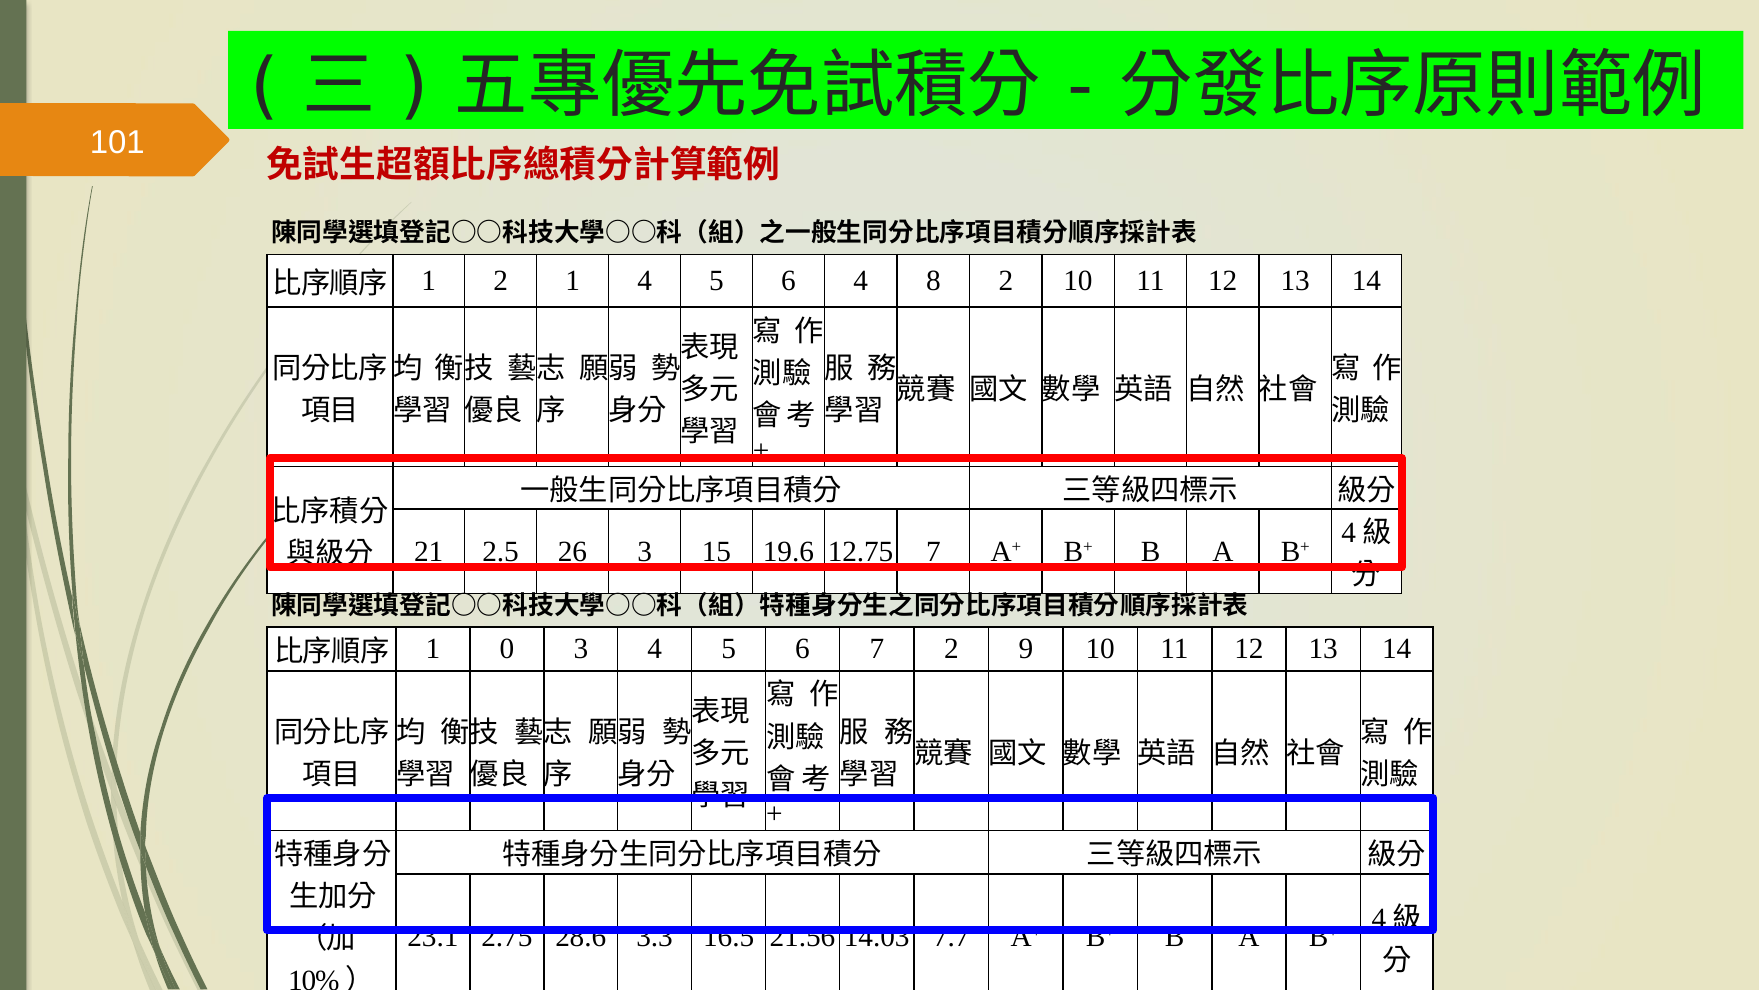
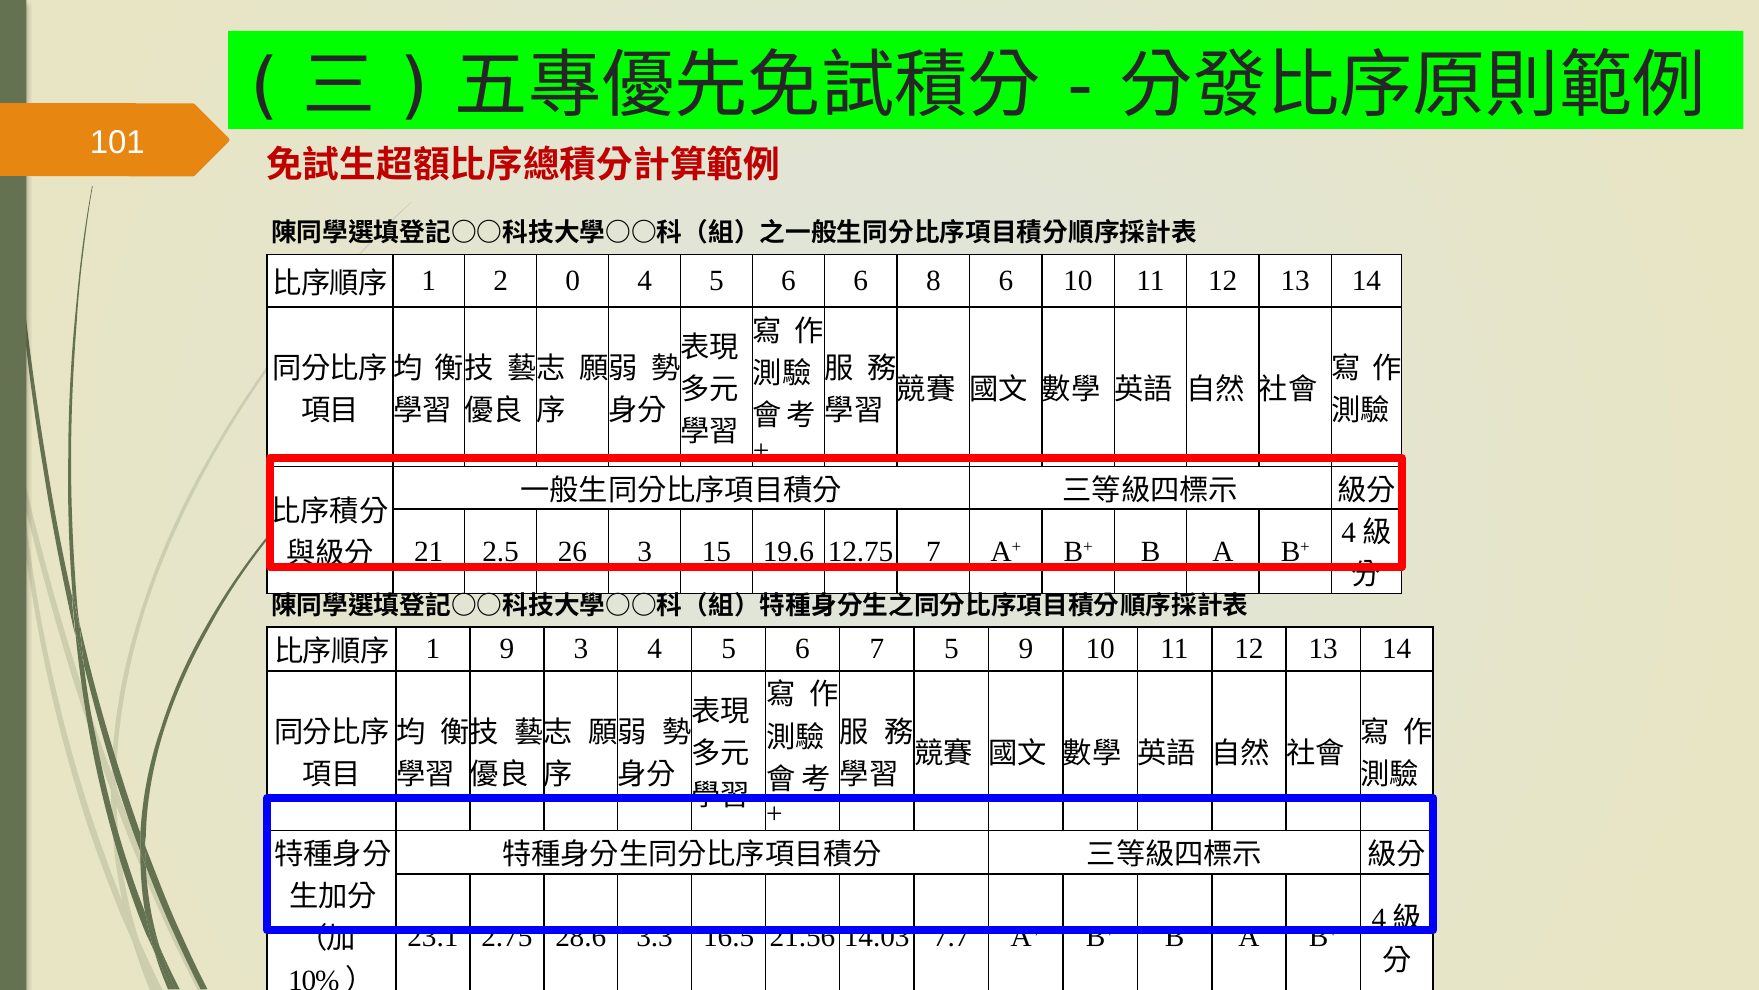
2 1: 1 -> 0 (573, 281)
6 4: 4 -> 6 (861, 281)
8 2: 2 -> 6 (1006, 281)
1 0: 0 -> 9 (507, 649)
7 2: 2 -> 5 (951, 649)
